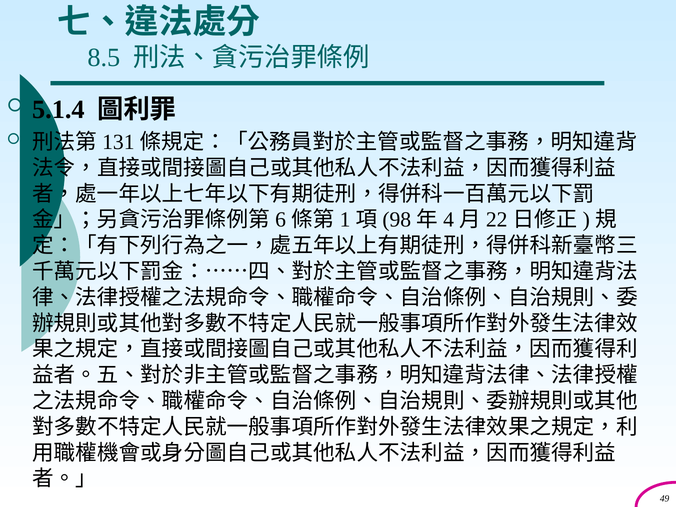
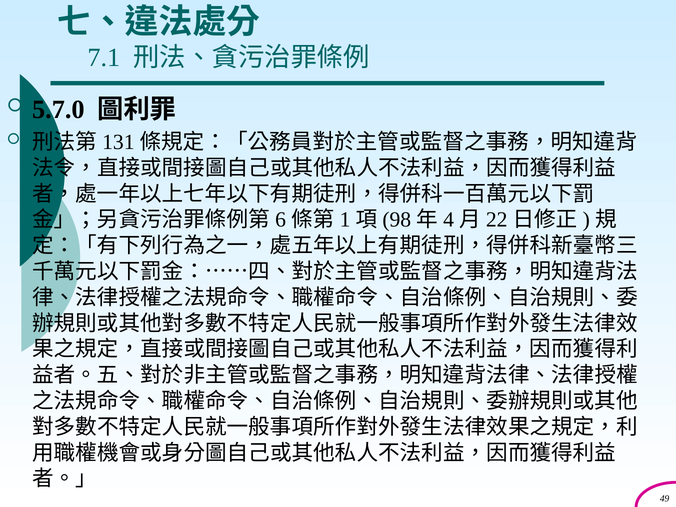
8.5: 8.5 -> 7.1 (104, 58)
5.1.4: 5.1.4 -> 5.7.0 (58, 109)
